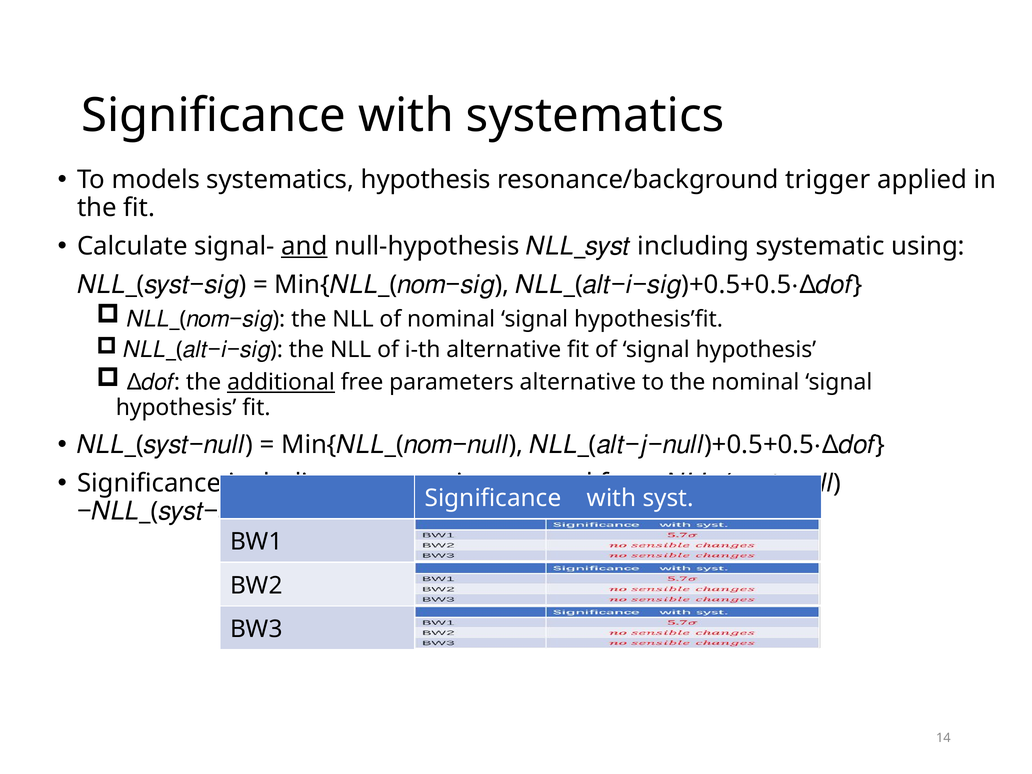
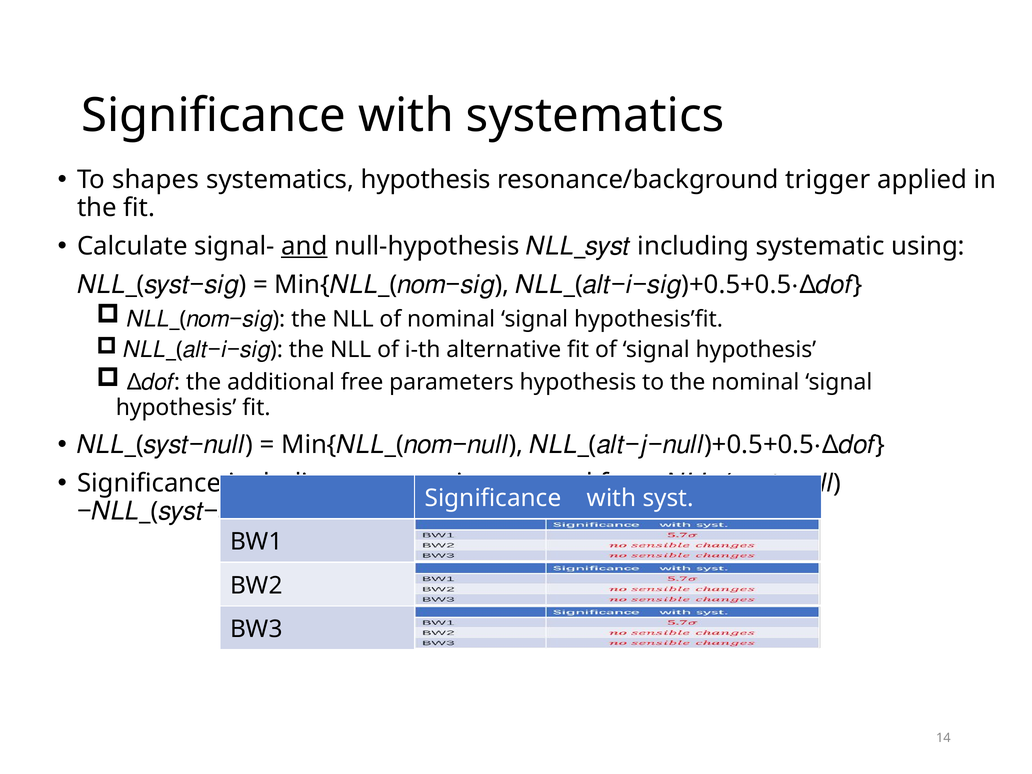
models: models -> shapes (156, 180)
additional underline: present -> none (281, 382)
parameters alternative: alternative -> hypothesis (578, 382)
